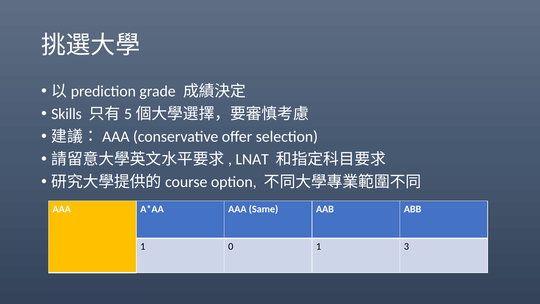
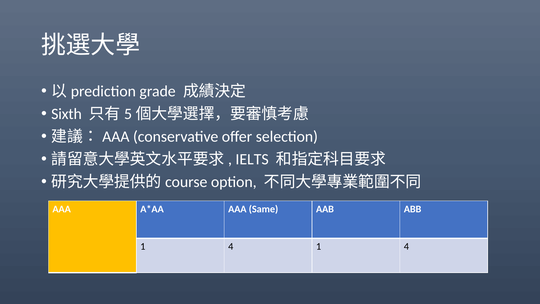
Skills: Skills -> Sixth (67, 114)
LNAT: LNAT -> IELTS (252, 159)
0: 0 -> 4 (231, 246)
3: 3 -> 4 (406, 246)
